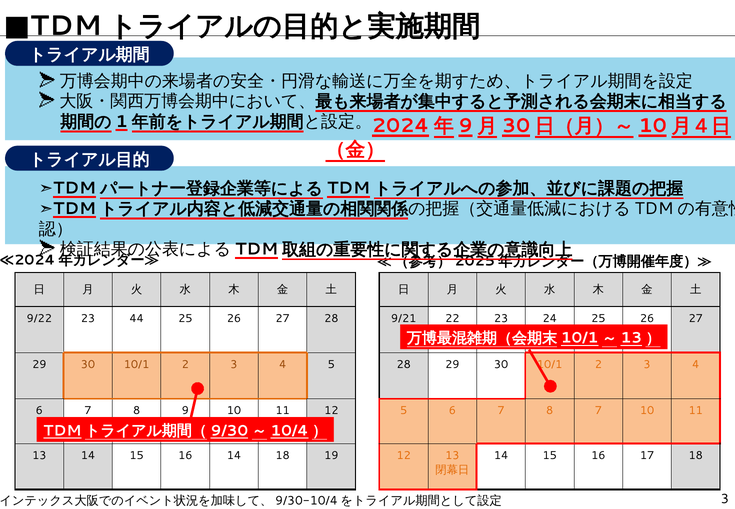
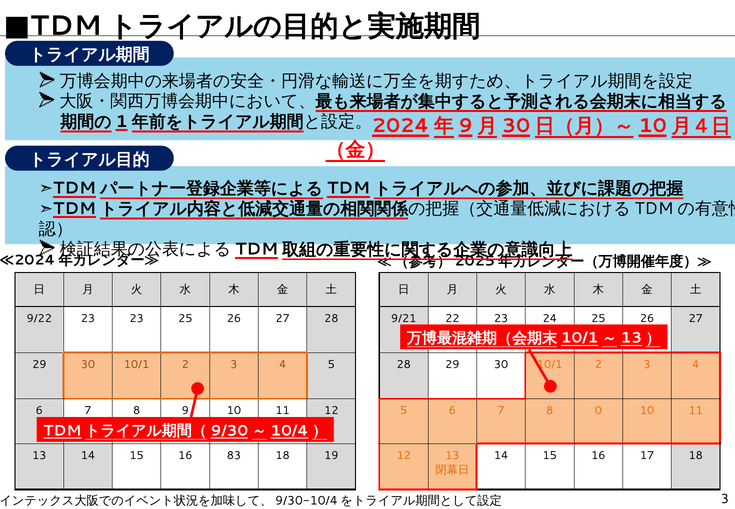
23 44: 44 -> 23 (137, 318)
8 7: 7 -> 0 (598, 411)
16 14: 14 -> 83 (234, 455)
